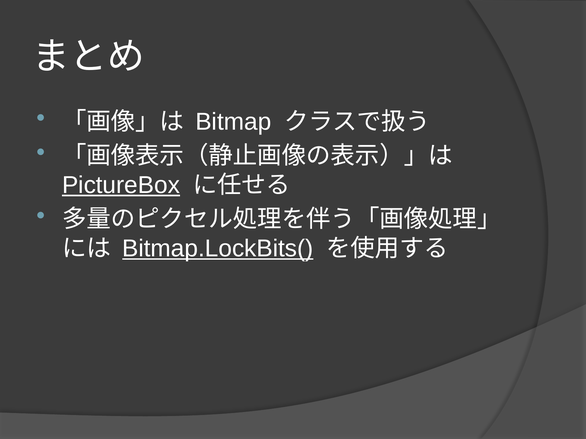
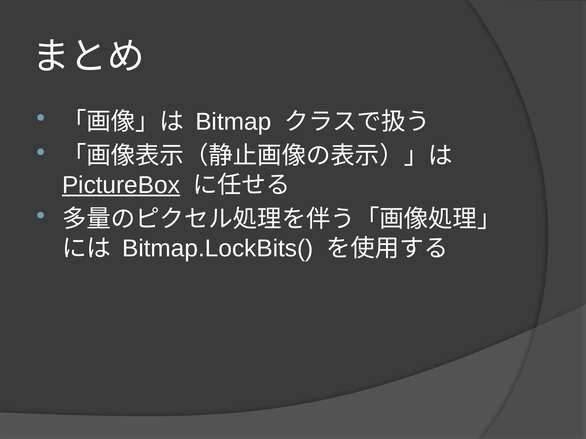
Bitmap.LockBits( underline: present -> none (218, 249)
